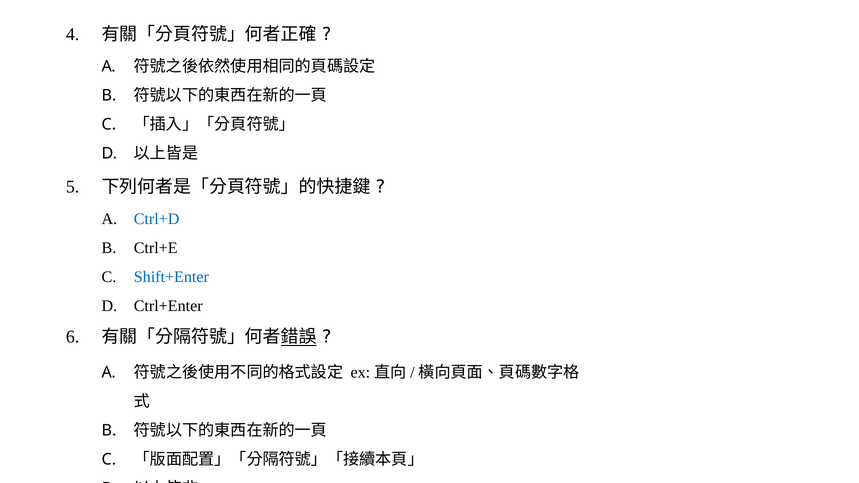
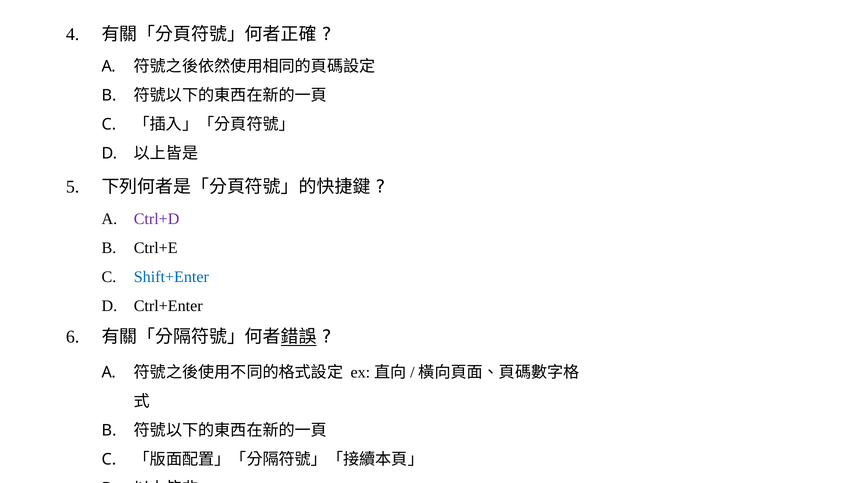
Ctrl+D colour: blue -> purple (157, 219)
